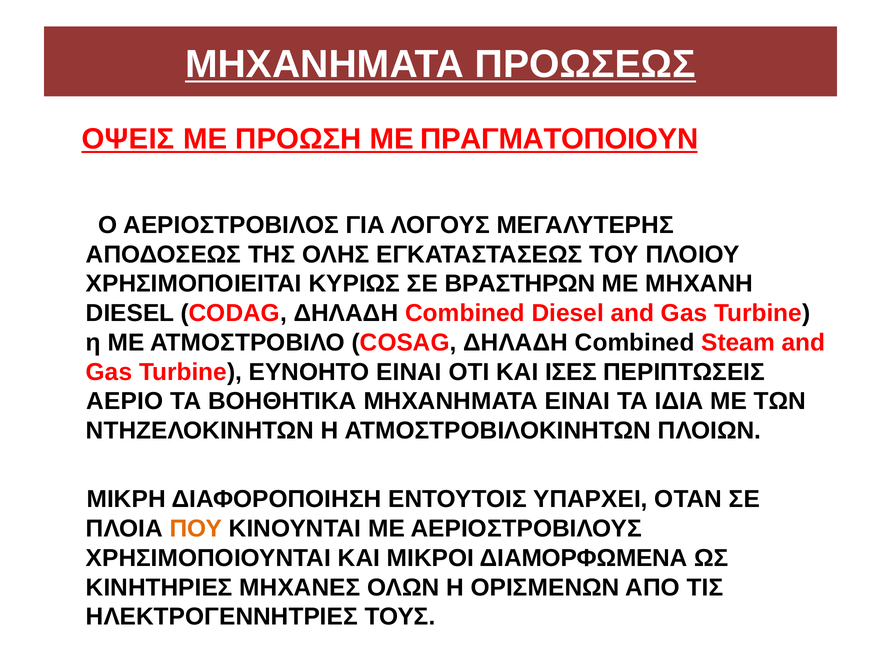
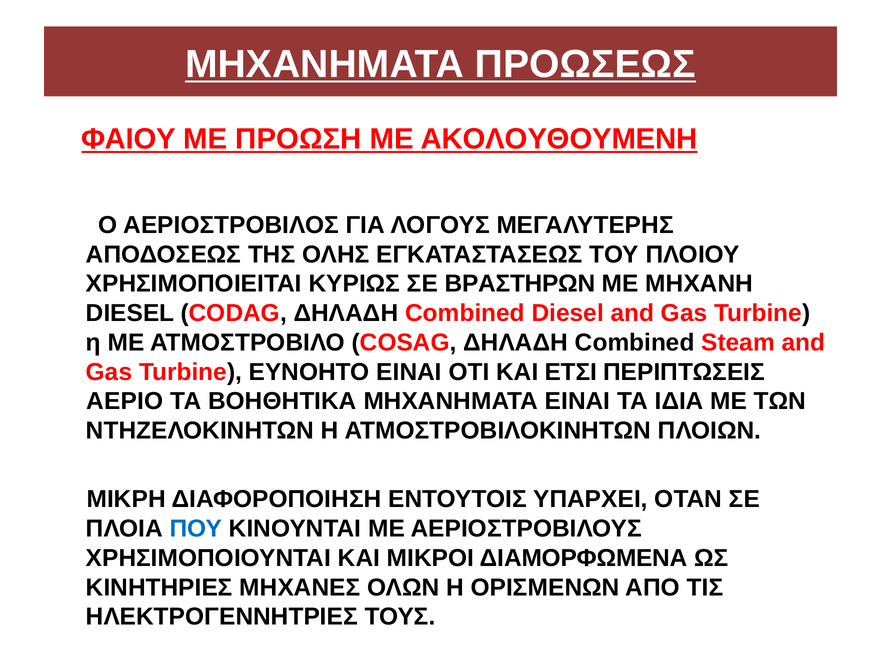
ΟΨΕΙΣ: ΟΨΕΙΣ -> ΦΑΙΟΥ (128, 139)
ΠΡΑΓΜΑΤΟΠΟΙΟΥΝ: ΠΡΑΓΜΑΤΟΠΟΙΟΥΝ -> ΑΚΟΛΟΥΘΟΥΜΕΝΗ (559, 139)
ΙΣΕΣ: ΙΣΕΣ -> ΕΤΣΙ (571, 372)
ΠΟΥ colour: orange -> blue (196, 529)
